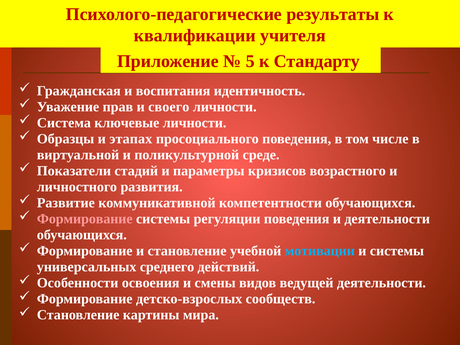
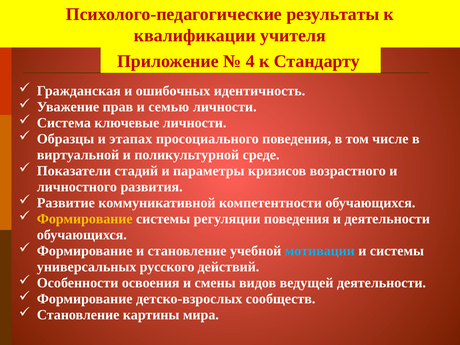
5: 5 -> 4 (250, 61)
воспитания: воспитания -> ошибочных (173, 91)
своего: своего -> семью (169, 107)
Формирование colour: pink -> yellow (85, 219)
среднего: среднего -> русского (167, 267)
